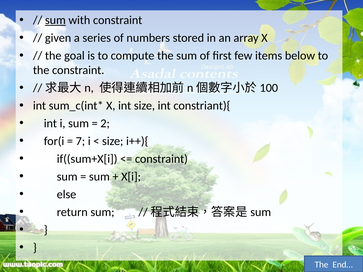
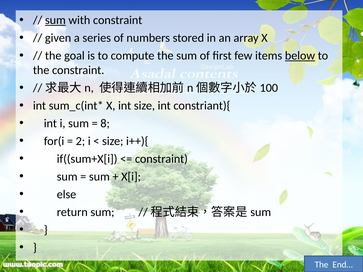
below underline: none -> present (300, 56)
2: 2 -> 8 (105, 124)
7: 7 -> 2 (80, 141)
